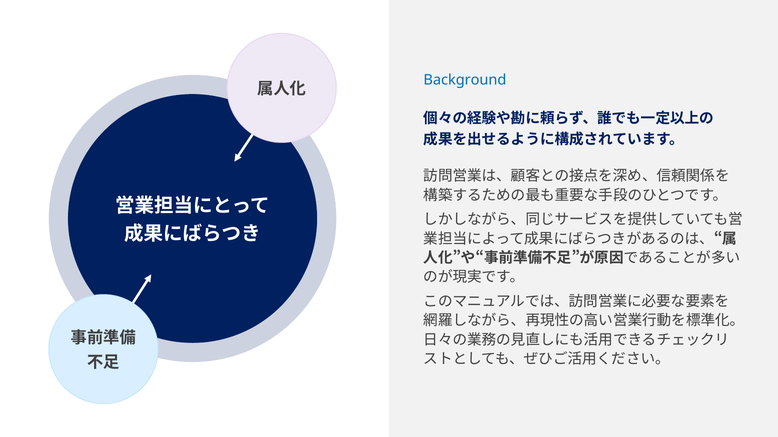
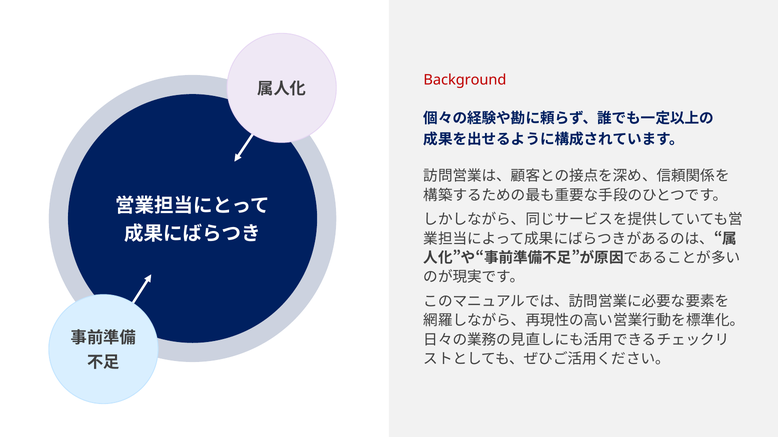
Background colour: blue -> red (465, 80)
